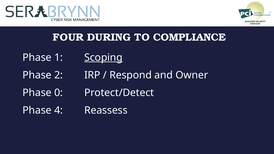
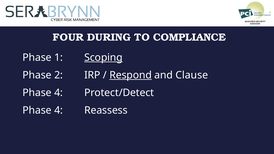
Respond underline: none -> present (131, 75)
Owner: Owner -> Clause (192, 75)
0: 0 -> 4 (59, 93)
